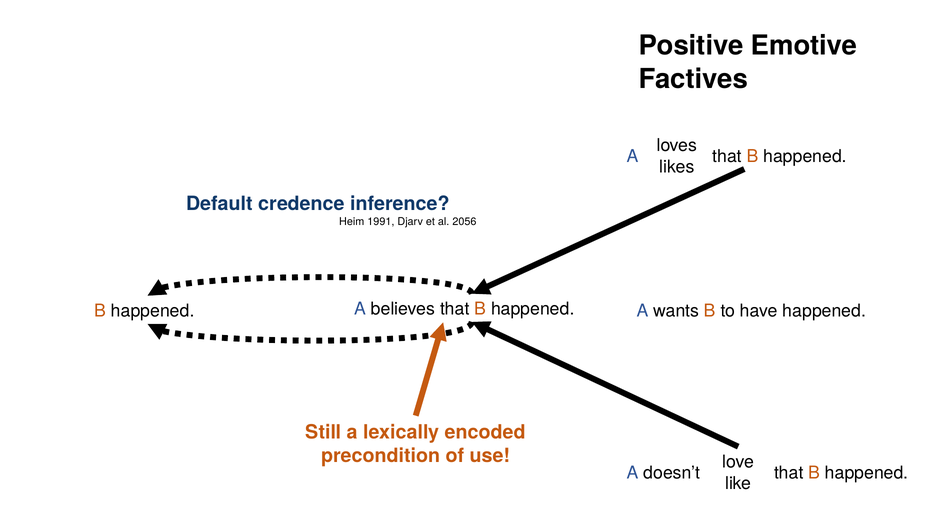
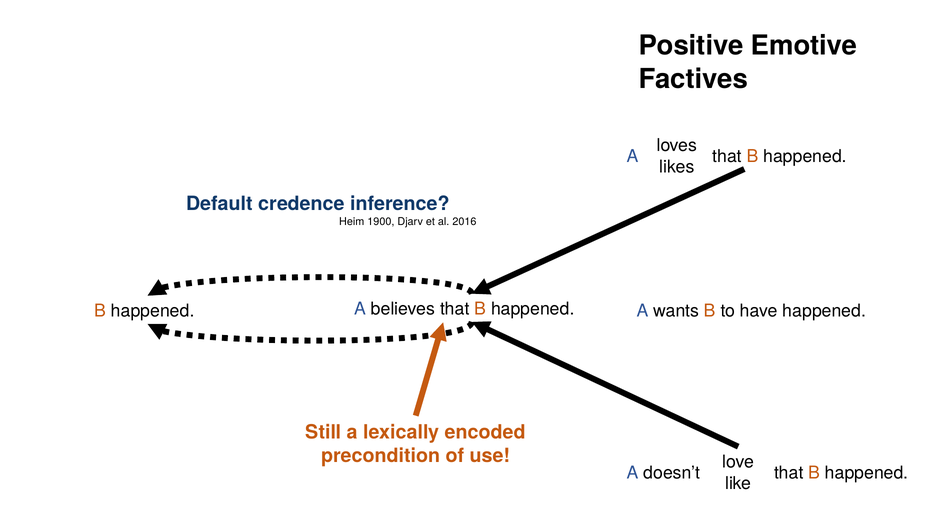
1991: 1991 -> 1900 (381, 222)
2056: 2056 -> 2016 (464, 222)
